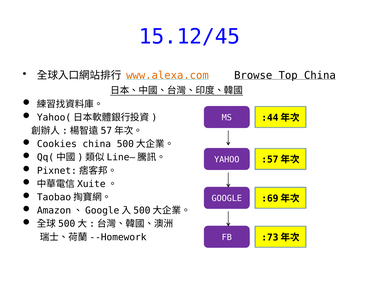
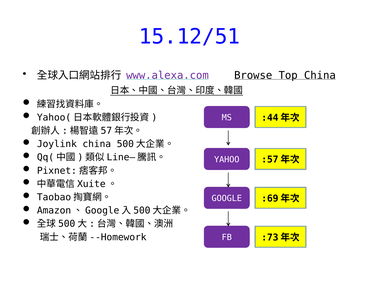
15.12/45: 15.12/45 -> 15.12/51 (189, 37)
www.alexa.com colour: orange -> purple (167, 75)
Cookies: Cookies -> Joylink (57, 144)
